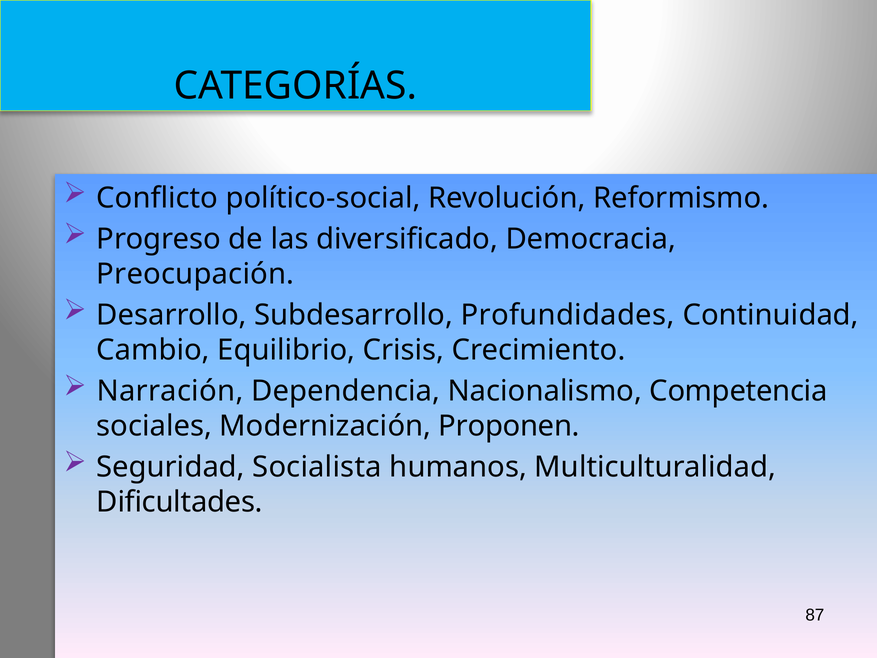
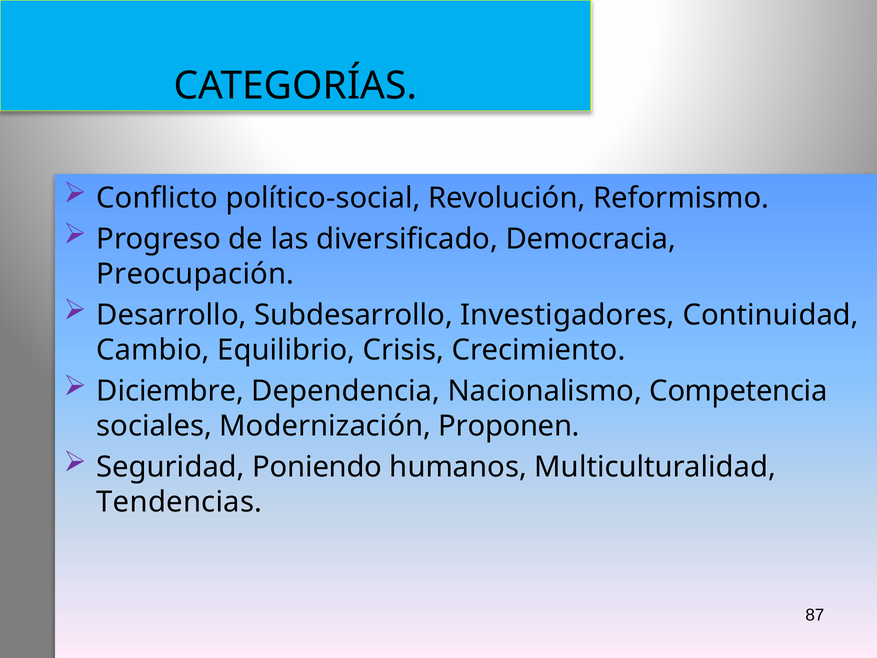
Profundidades: Profundidades -> Investigadores (568, 315)
Narración: Narración -> Diciembre (170, 391)
Socialista: Socialista -> Poniendo (317, 467)
Dificultades: Dificultades -> Tendencias (179, 502)
